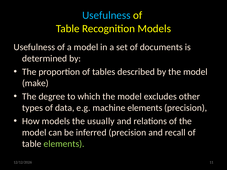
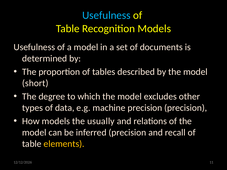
make: make -> short (35, 83)
machine elements: elements -> precision (145, 108)
elements colour: light green -> yellow (64, 144)
